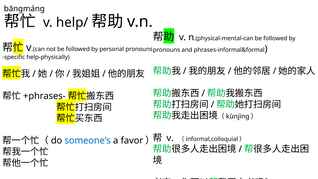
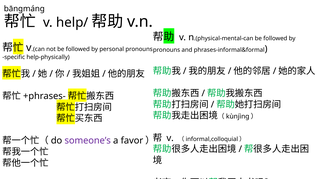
someone’s colour: blue -> purple (88, 141)
